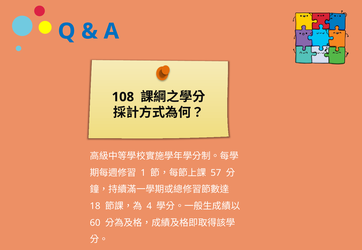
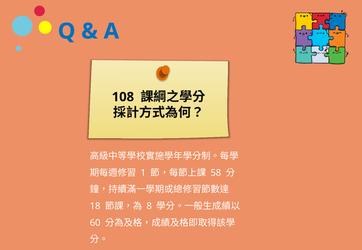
57: 57 -> 58 (216, 173)
4: 4 -> 8 (149, 207)
